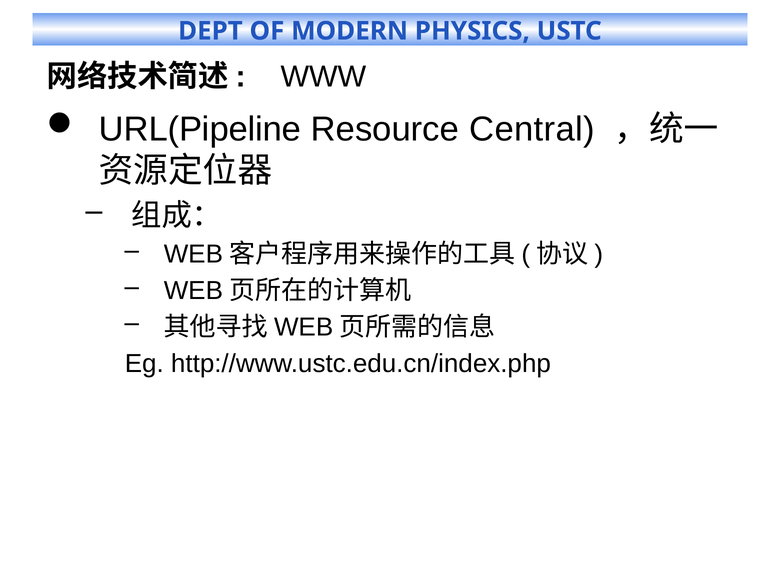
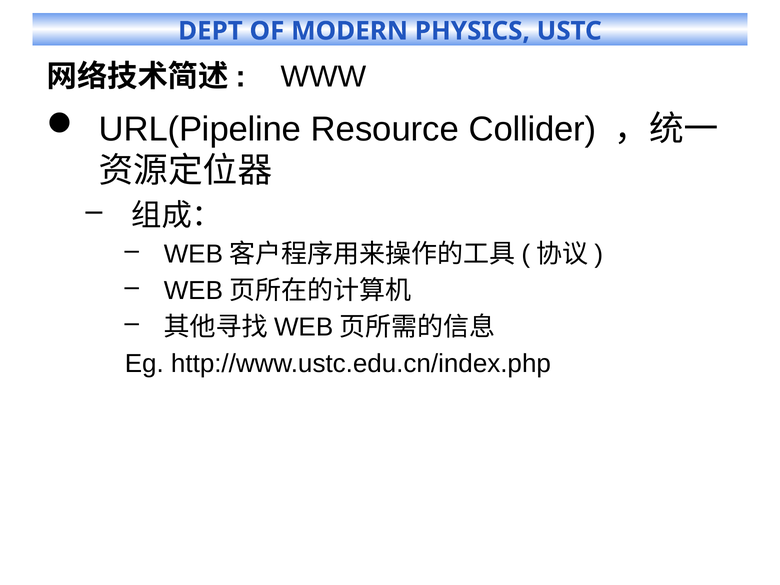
Central: Central -> Collider (532, 129)
